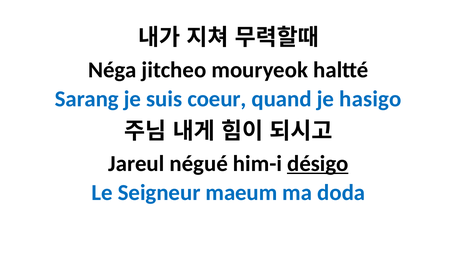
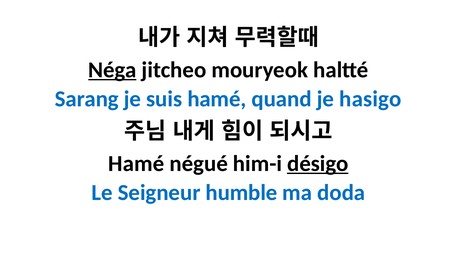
Néga underline: none -> present (112, 70)
suis coeur: coeur -> hamé (217, 99)
Jareul: Jareul -> Hamé (136, 164)
maeum: maeum -> humble (241, 193)
